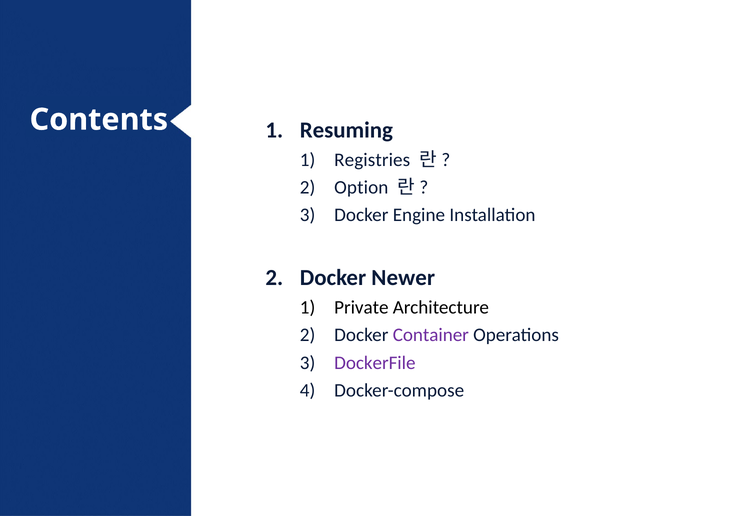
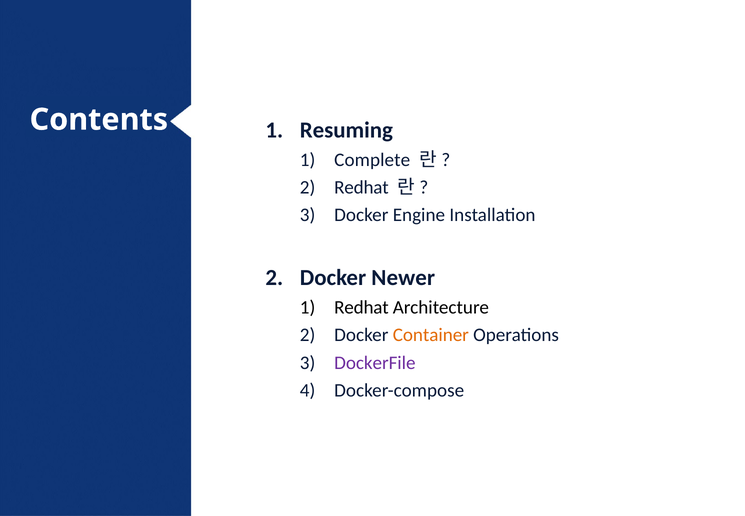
Registries: Registries -> Complete (372, 160)
Option: Option -> Redhat (361, 187)
Private: Private -> Redhat (361, 307)
Container colour: purple -> orange (431, 335)
